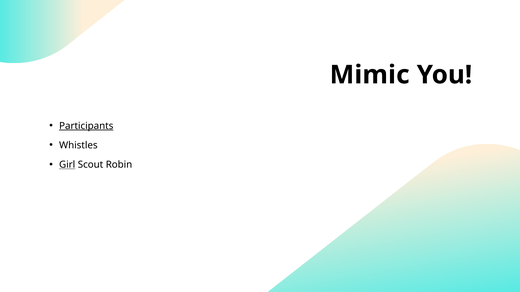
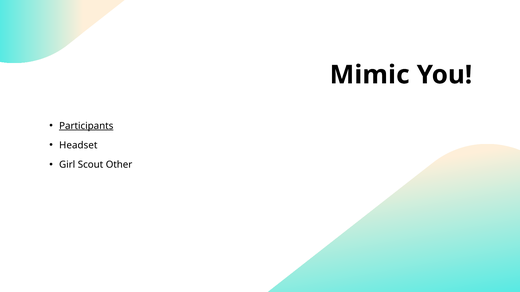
Whistles: Whistles -> Headset (78, 146)
Girl underline: present -> none (67, 165)
Robin: Robin -> Other (119, 165)
